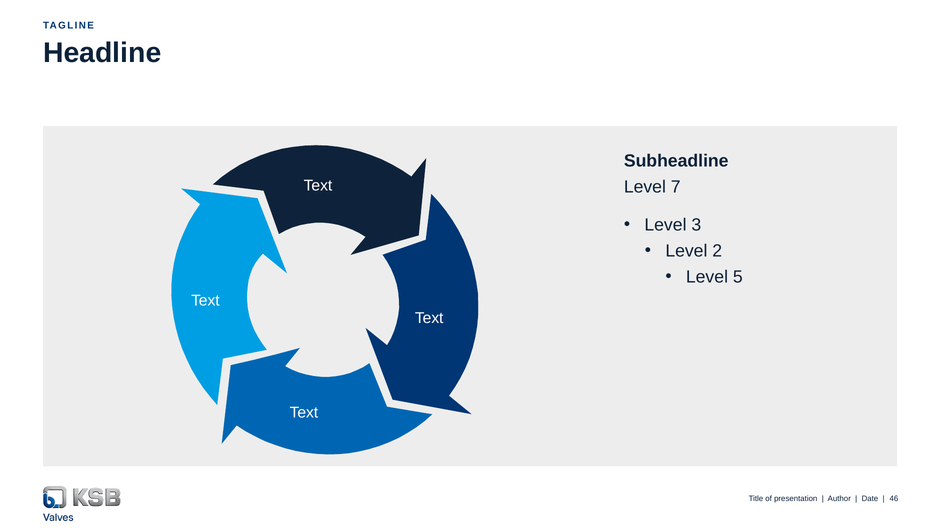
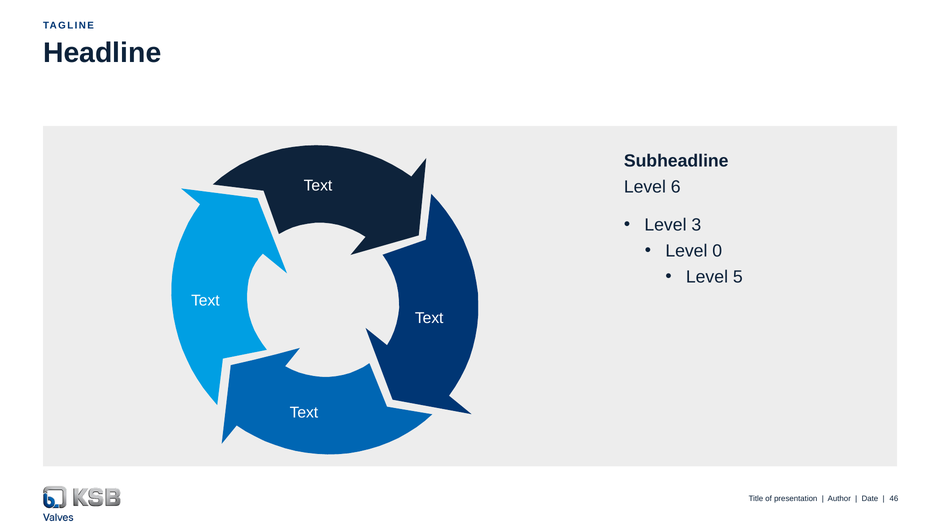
7: 7 -> 6 (676, 187)
2: 2 -> 0 (717, 251)
